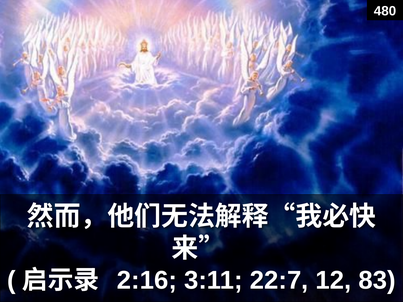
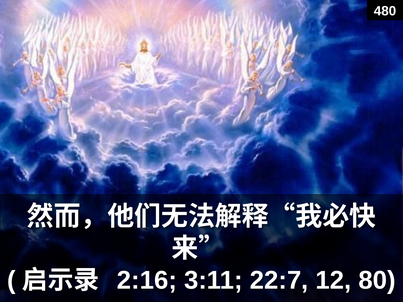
83: 83 -> 80 (377, 280)
